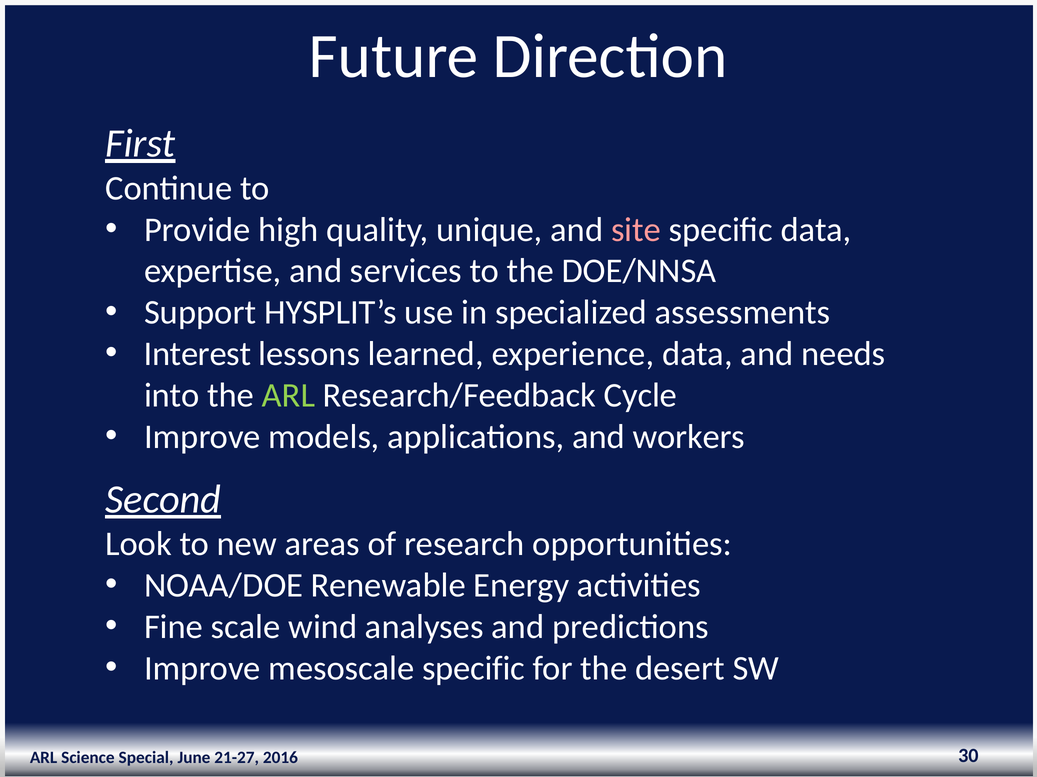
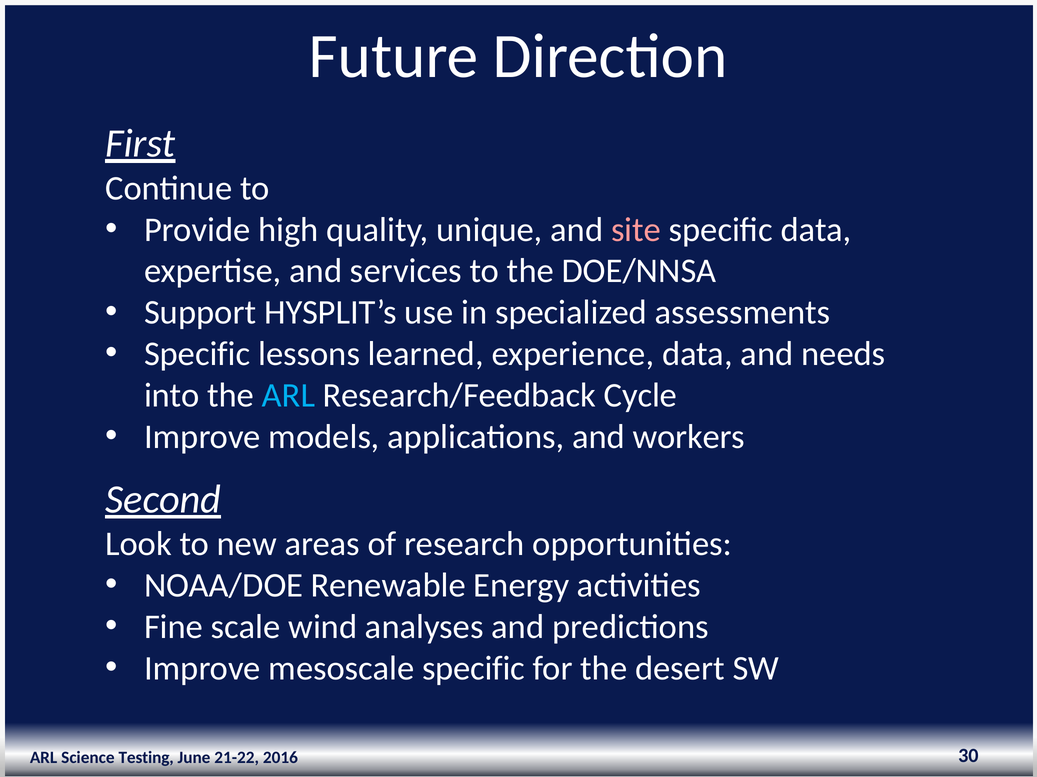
Interest: Interest -> Specific (197, 354)
ARL colour: light green -> light blue (288, 396)
Special: Special -> Testing (146, 758)
21-27: 21-27 -> 21-22 (237, 758)
